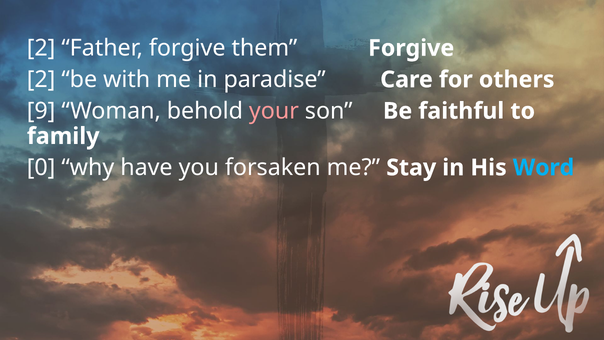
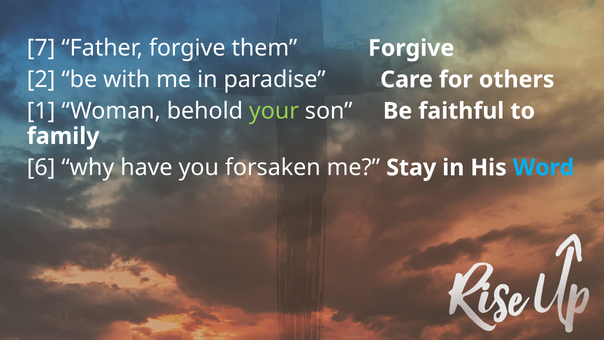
2: 2 -> 7 (41, 48)
9: 9 -> 1 (41, 111)
your colour: pink -> light green (274, 111)
0: 0 -> 6 (41, 168)
